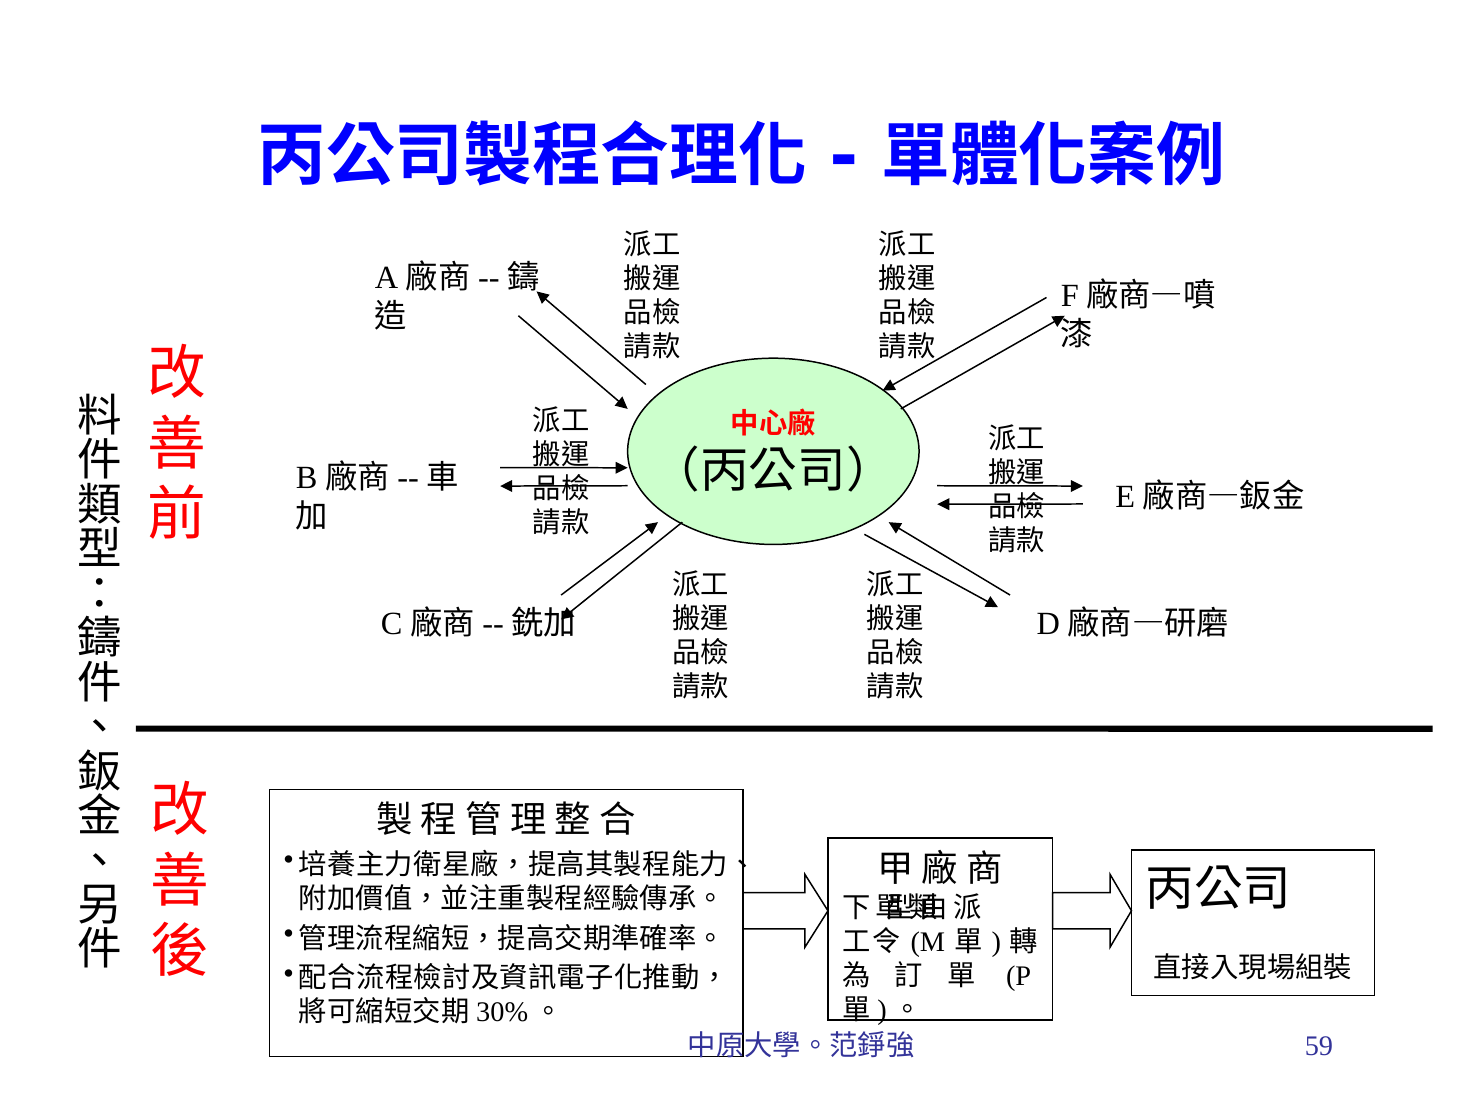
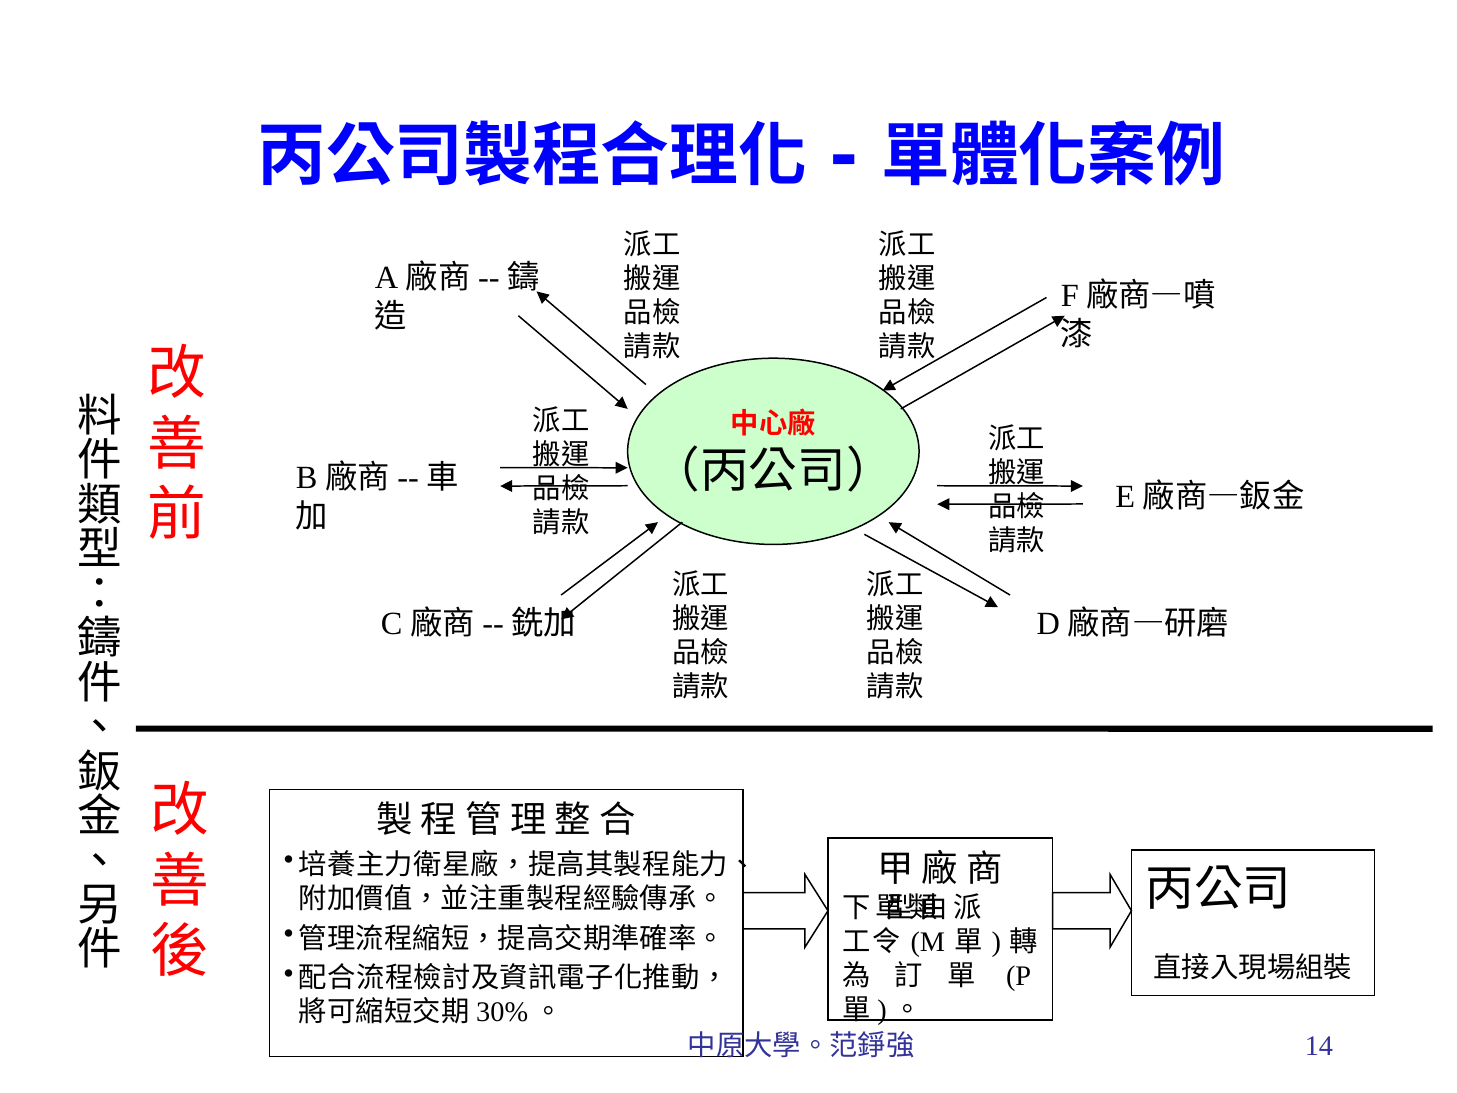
59: 59 -> 14 (1319, 1046)
